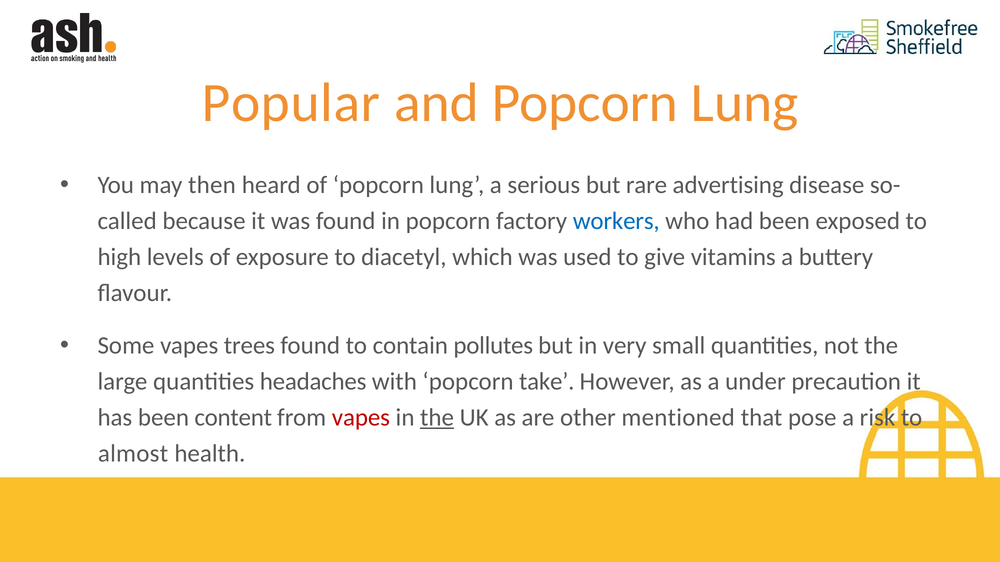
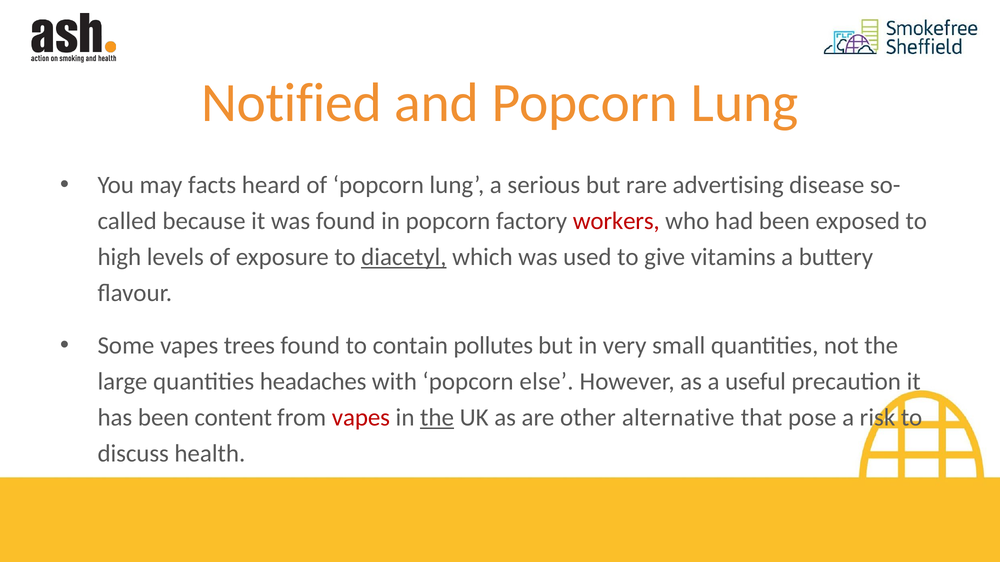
Popular: Popular -> Notified (291, 103)
then: then -> facts (212, 185)
workers colour: blue -> red (616, 221)
diacetyl underline: none -> present (404, 257)
take: take -> else (547, 382)
under: under -> useful (756, 382)
mentioned: mentioned -> alternative (678, 418)
almost: almost -> discuss (133, 454)
